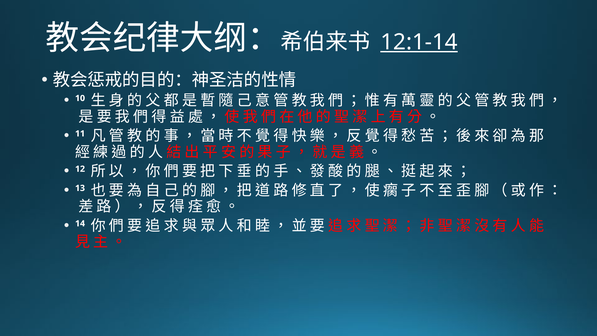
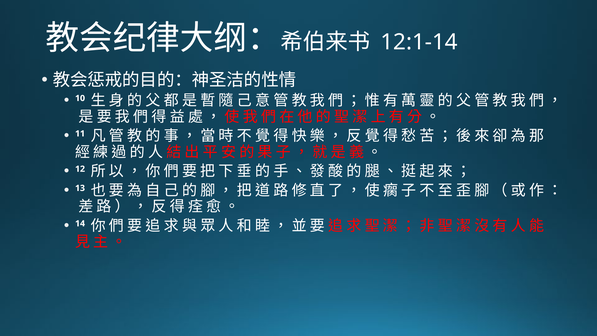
12:1-14 underline: present -> none (419, 42)
